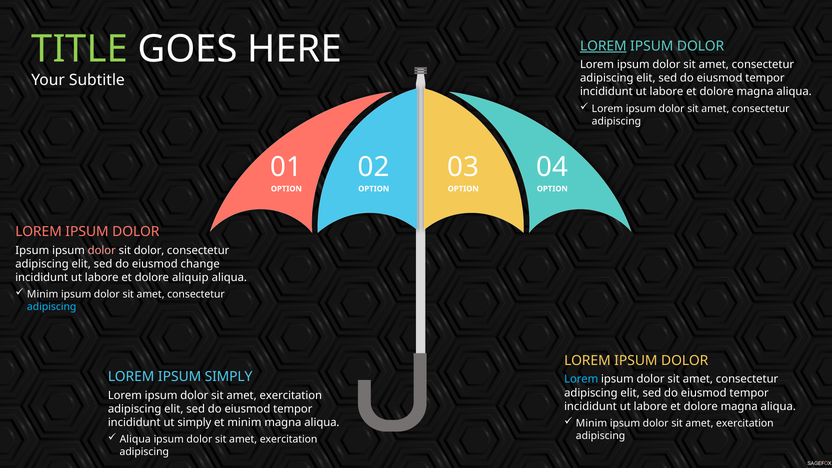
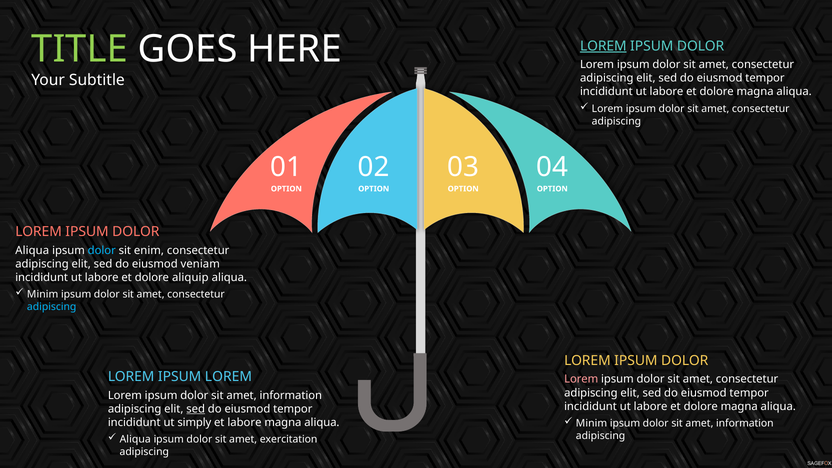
Ipsum: Ipsum -> Aliqua (32, 250)
dolor colour: pink -> light blue (102, 250)
sit dolor: dolor -> enim (149, 250)
change: change -> veniam (200, 264)
IPSUM SIMPLY: SIMPLY -> LOREM (228, 377)
Lorem colour: light blue -> pink (581, 379)
exercitation: exercitation -> information (291, 395)
sed underline: none -> present (196, 409)
exercitation: exercitation -> information (745, 423)
et minim: minim -> labore (244, 422)
